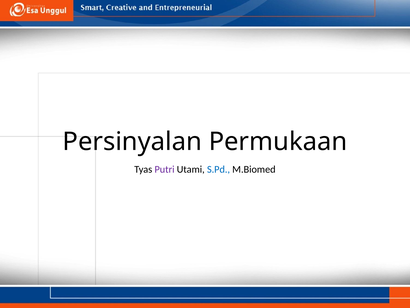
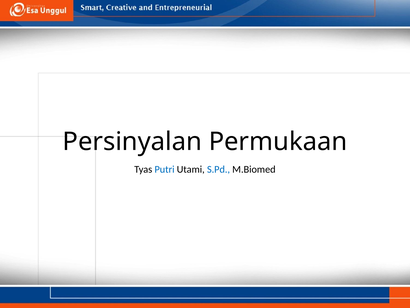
Putri colour: purple -> blue (165, 169)
